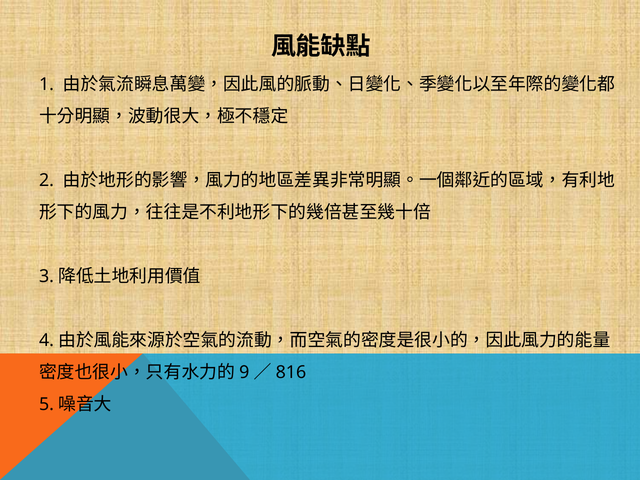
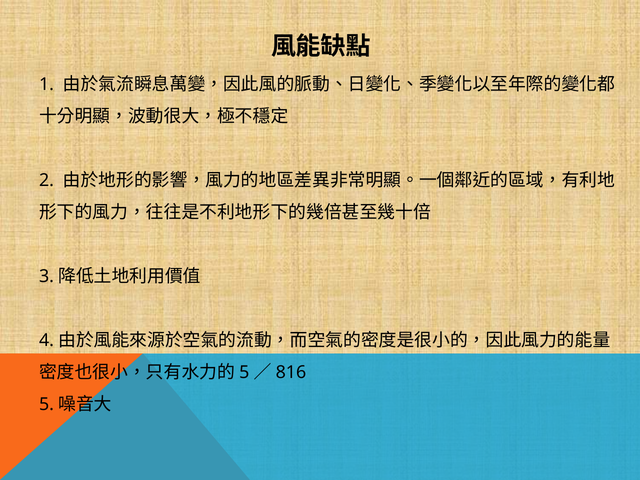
9: 9 -> 5 (244, 372)
